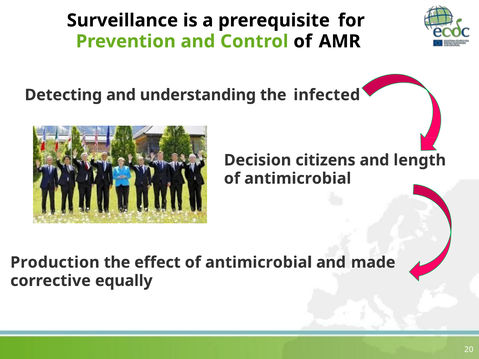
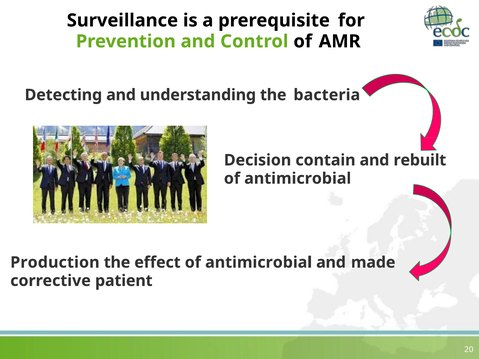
infected: infected -> bacteria (327, 95)
citizens: citizens -> contain (325, 160)
length: length -> rebuilt (420, 160)
equally: equally -> patient (124, 281)
